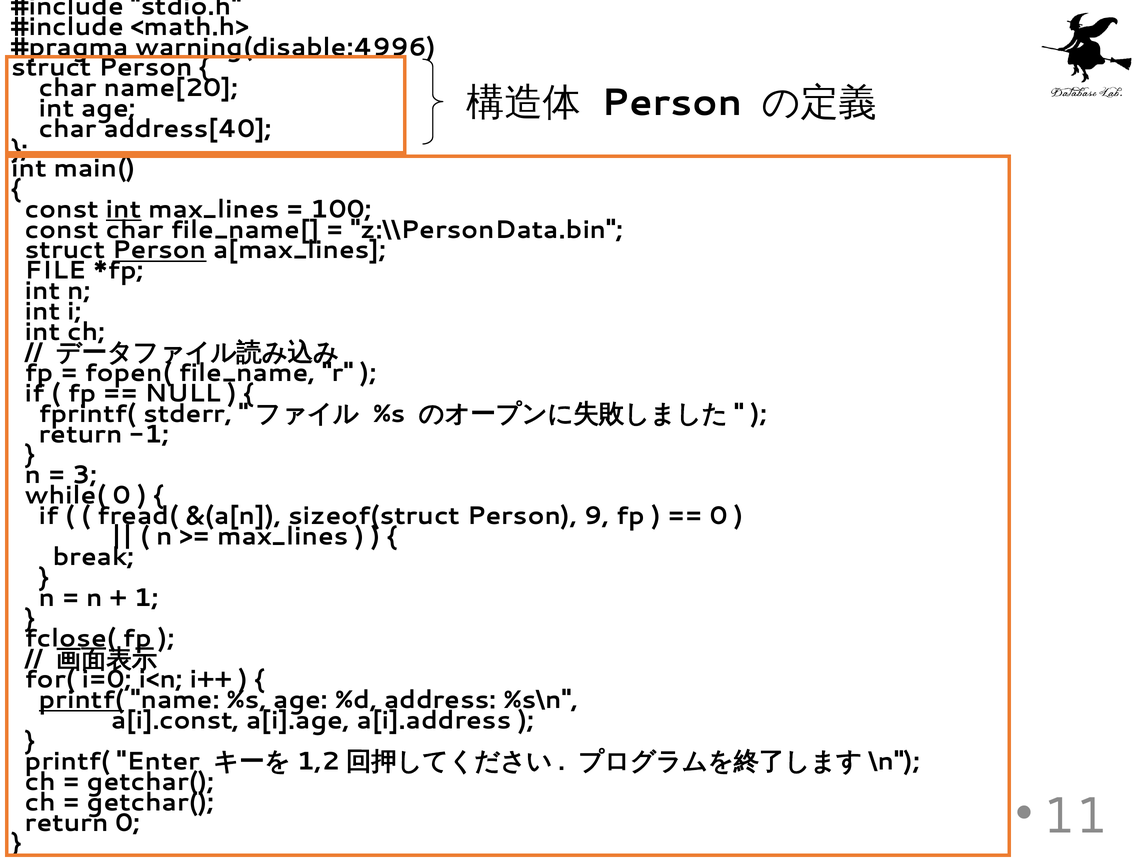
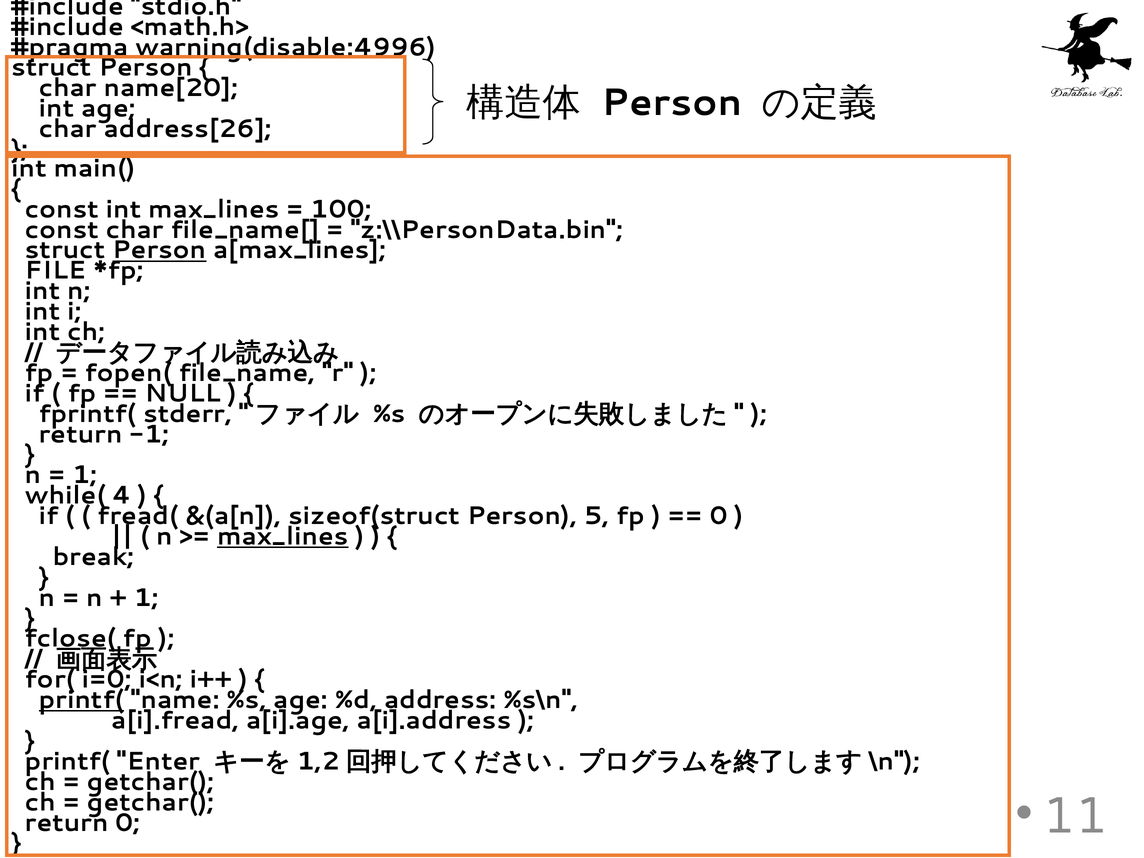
address[40: address[40 -> address[26 (188, 129)
int underline: present -> none (124, 209)
3: 3 -> 1 (85, 475)
while( 0: 0 -> 4 (122, 495)
9: 9 -> 5 (597, 516)
max_lines underline: none -> present (283, 536)
a[i].const: a[i].const -> a[i].fread (175, 720)
